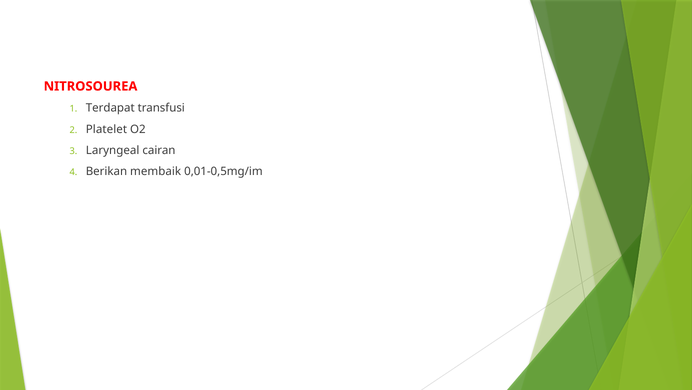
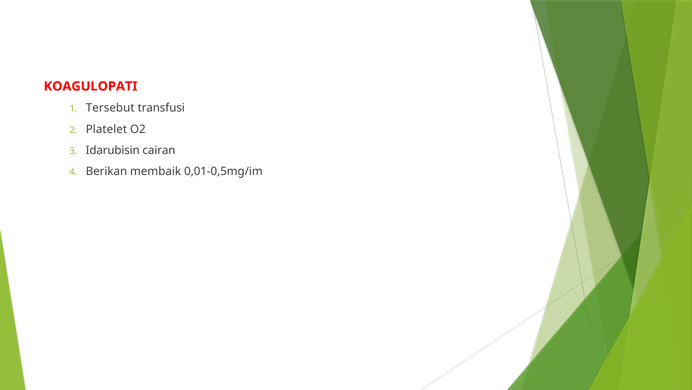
NITROSOUREA: NITROSOUREA -> KOAGULOPATI (91, 86)
Terdapat: Terdapat -> Tersebut (110, 108)
Laryngeal: Laryngeal -> Idarubisin (113, 150)
